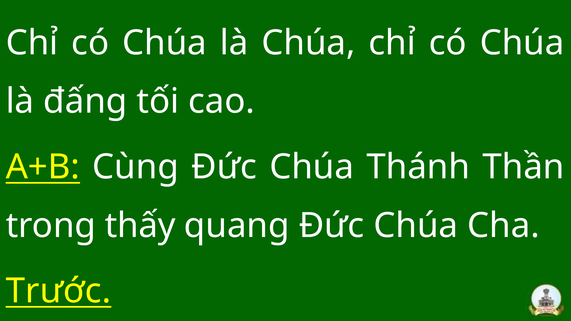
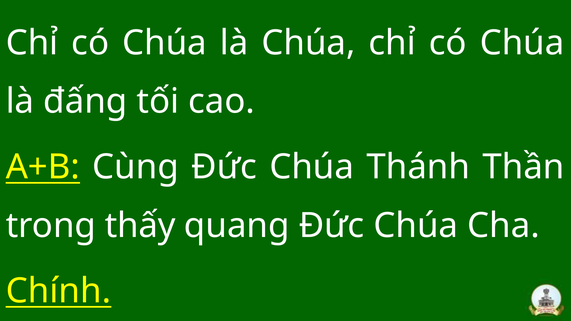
Trước: Trước -> Chính (58, 291)
